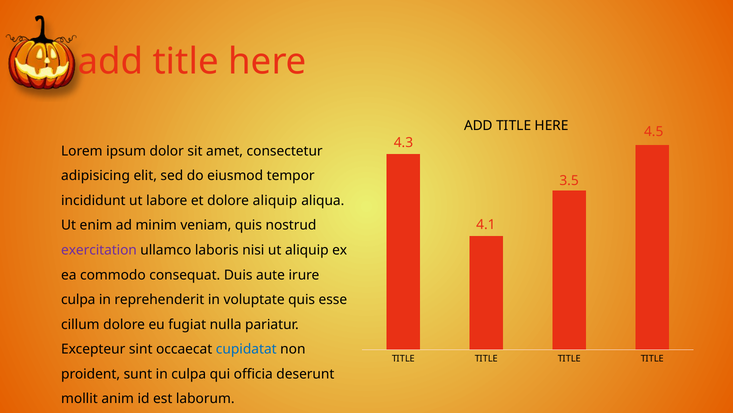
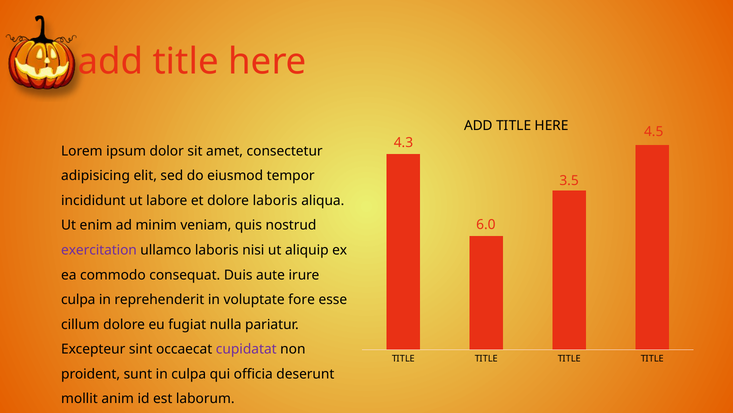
dolore aliquip: aliquip -> laboris (275, 200)
4.1: 4.1 -> 6.0 (486, 224)
voluptate quis: quis -> fore (302, 299)
cupidatat colour: blue -> purple (246, 349)
